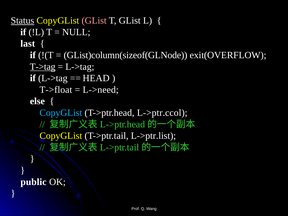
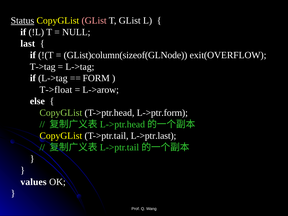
T->tag underline: present -> none (43, 67)
HEAD: HEAD -> FORM (96, 78)
L->need: L->need -> L->arow (101, 90)
CopyGList colour: light blue -> light green (61, 113)
L->ptr.ccol: L->ptr.ccol -> L->ptr.form (162, 113)
L->ptr.list: L->ptr.list -> L->ptr.last (153, 136)
public: public -> values (34, 182)
